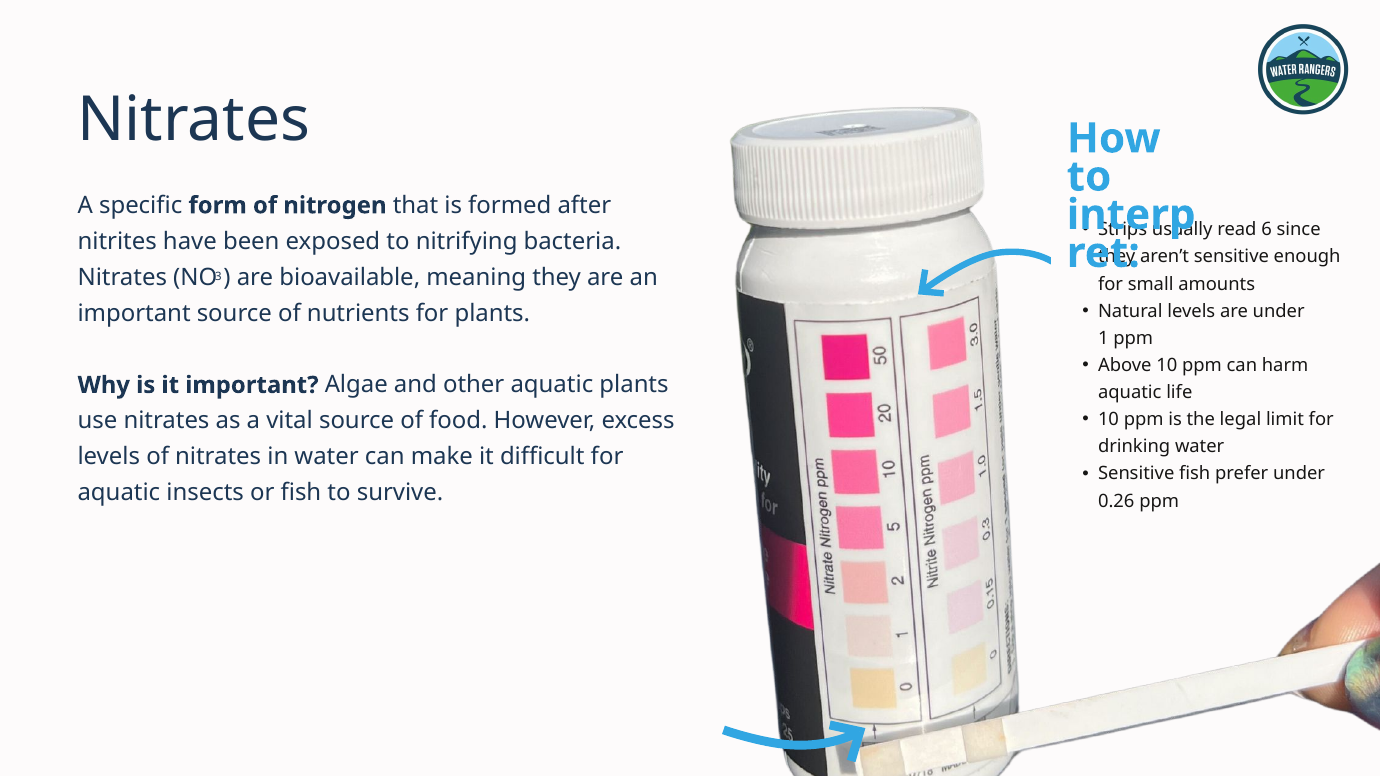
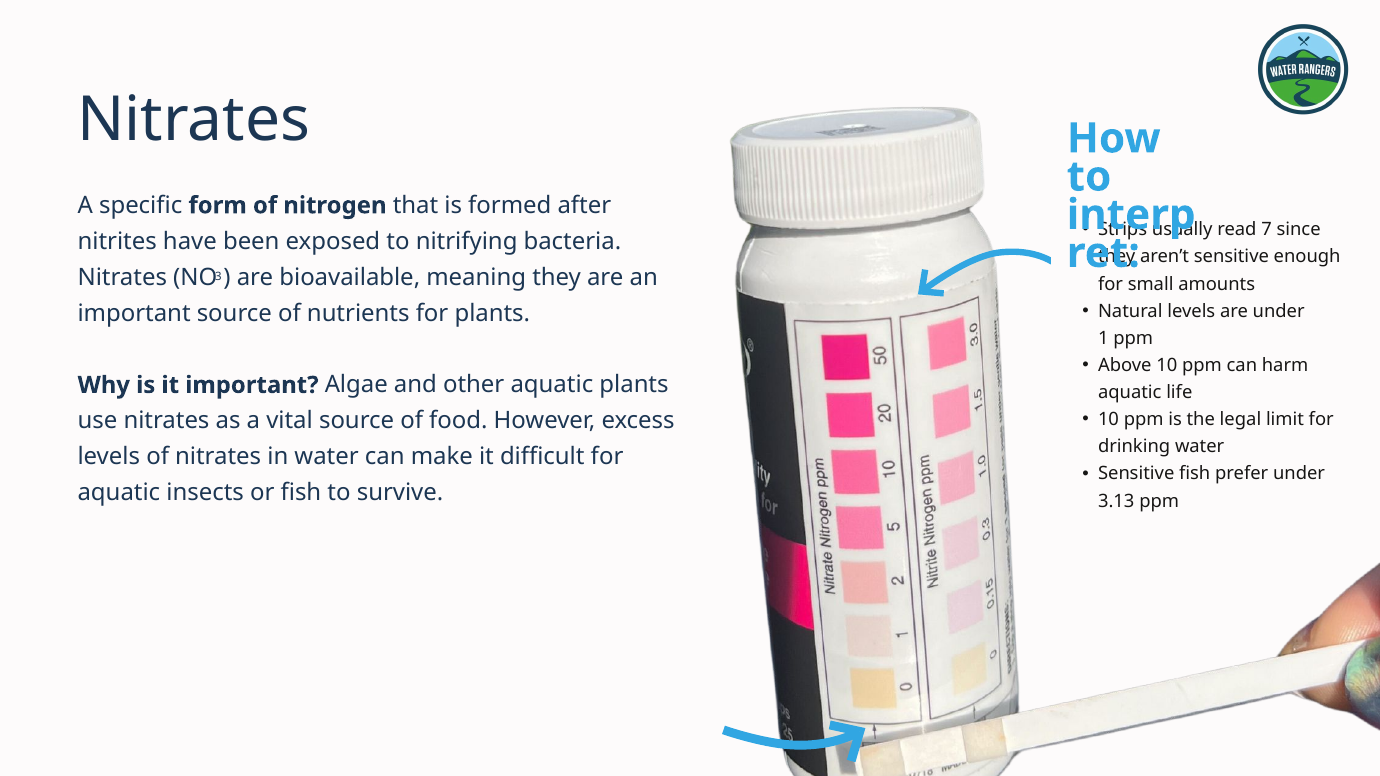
6: 6 -> 7 (1267, 230)
0.26: 0.26 -> 3.13 (1116, 501)
